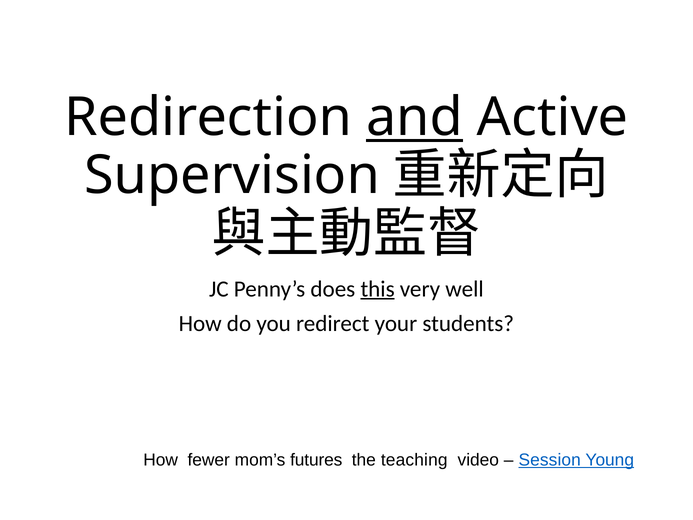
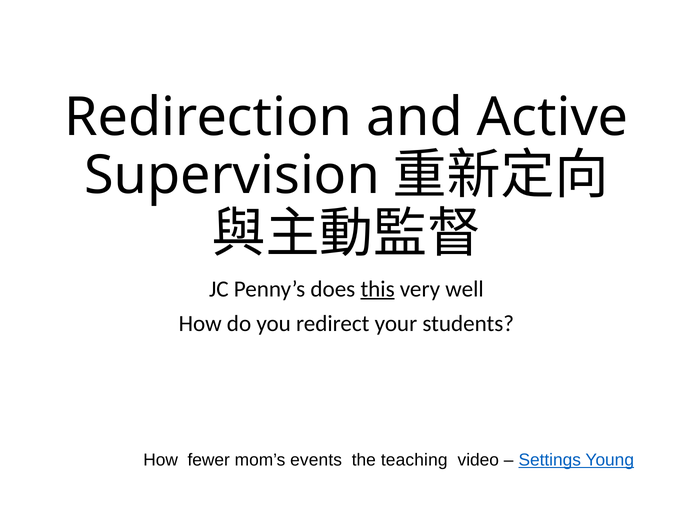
and underline: present -> none (414, 117)
futures: futures -> events (316, 460)
Session: Session -> Settings (550, 460)
